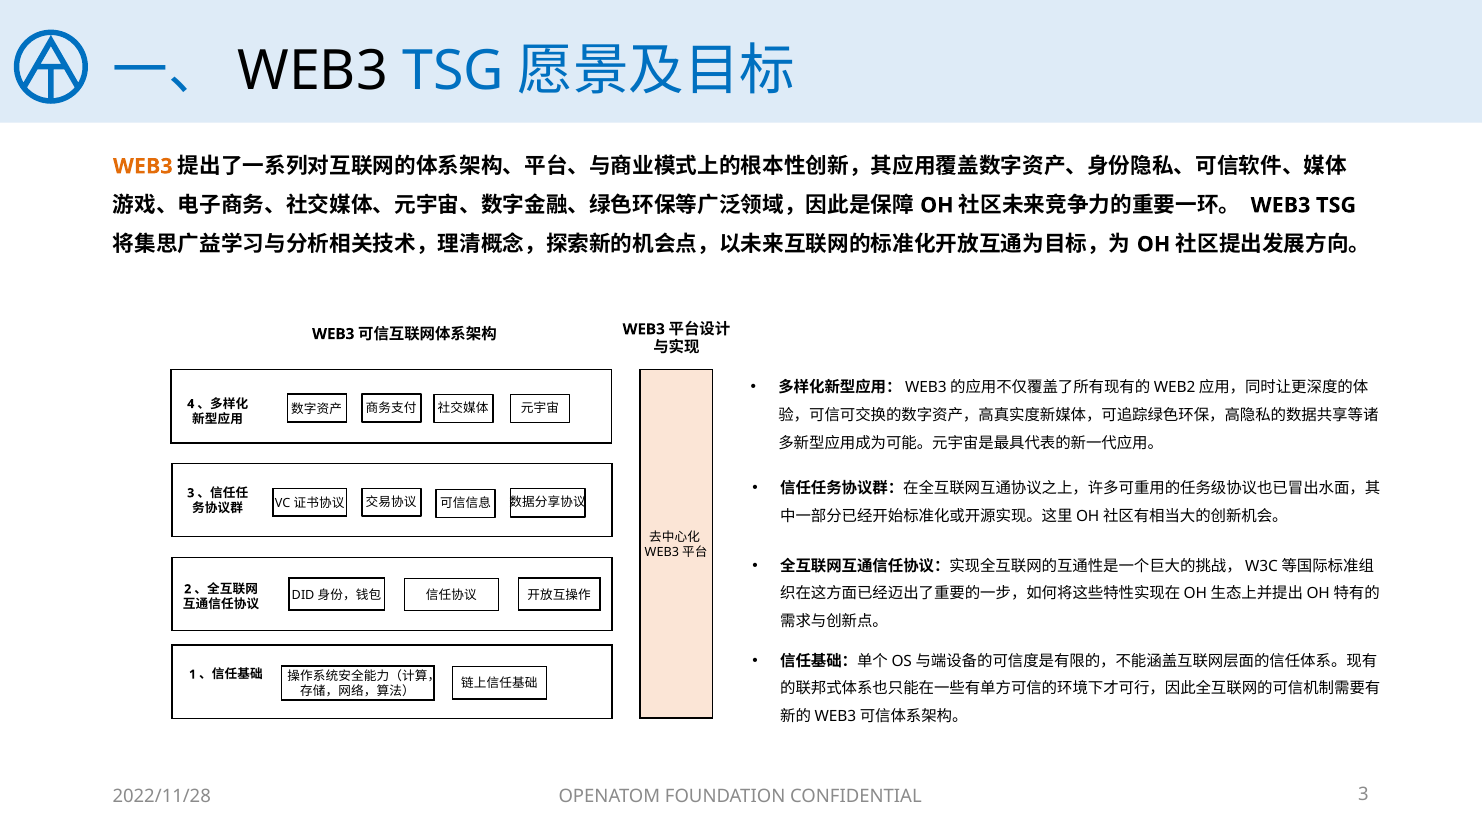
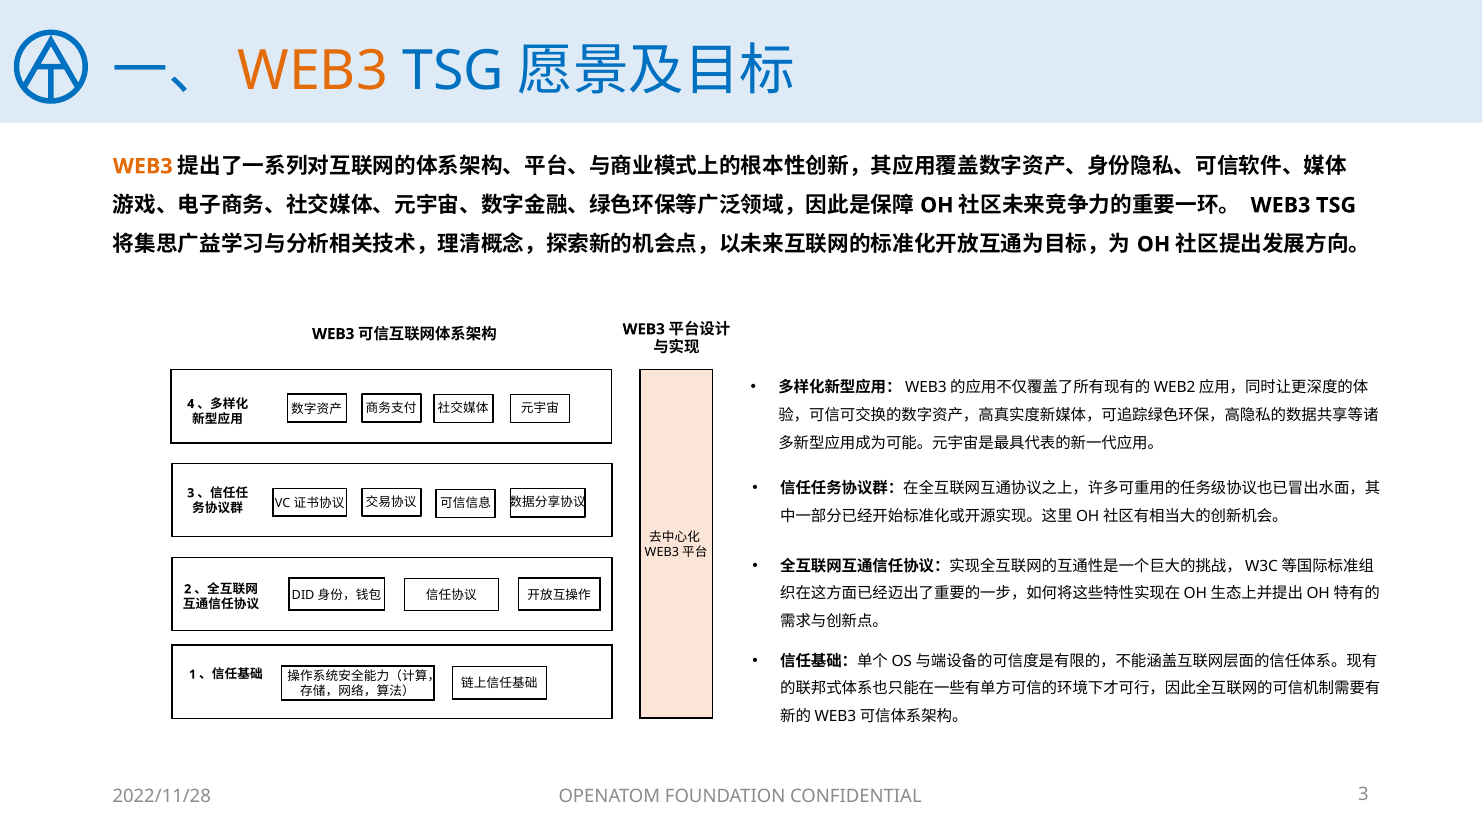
WEB3 colour: black -> orange (313, 72)
